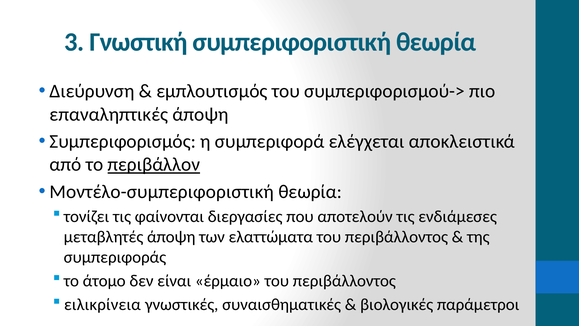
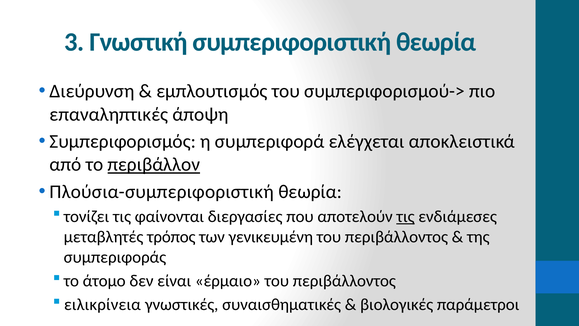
Μοντέλο-συμπεριφοριστική: Μοντέλο-συμπεριφοριστική -> Πλούσια-συμπεριφοριστική (162, 191)
τις underline: none -> present (406, 216)
μεταβλητές άποψη: άποψη -> τρόπος (171, 237)
ελαττώματα: ελαττώματα -> γενικευμένη (271, 237)
